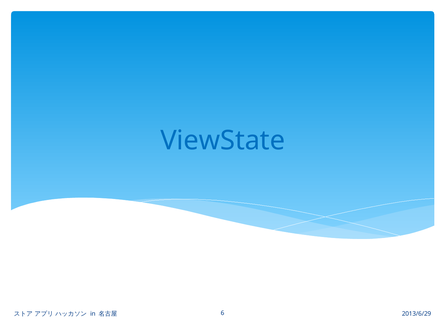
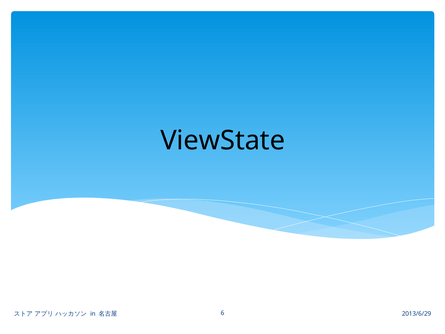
ViewState colour: blue -> black (223, 140)
